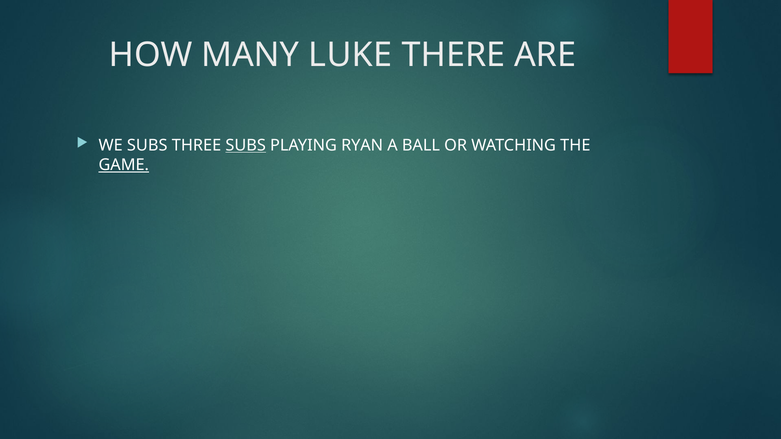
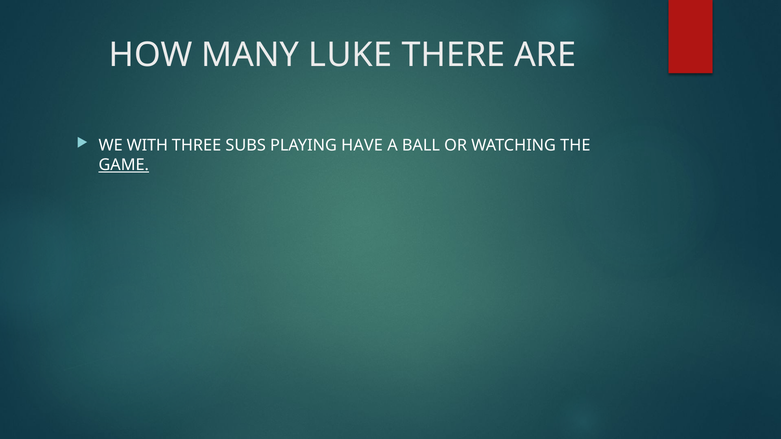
WE SUBS: SUBS -> WITH (147, 145)
SUBS underline: present -> none (246, 145)
RYAN: RYAN -> HAVE (362, 145)
